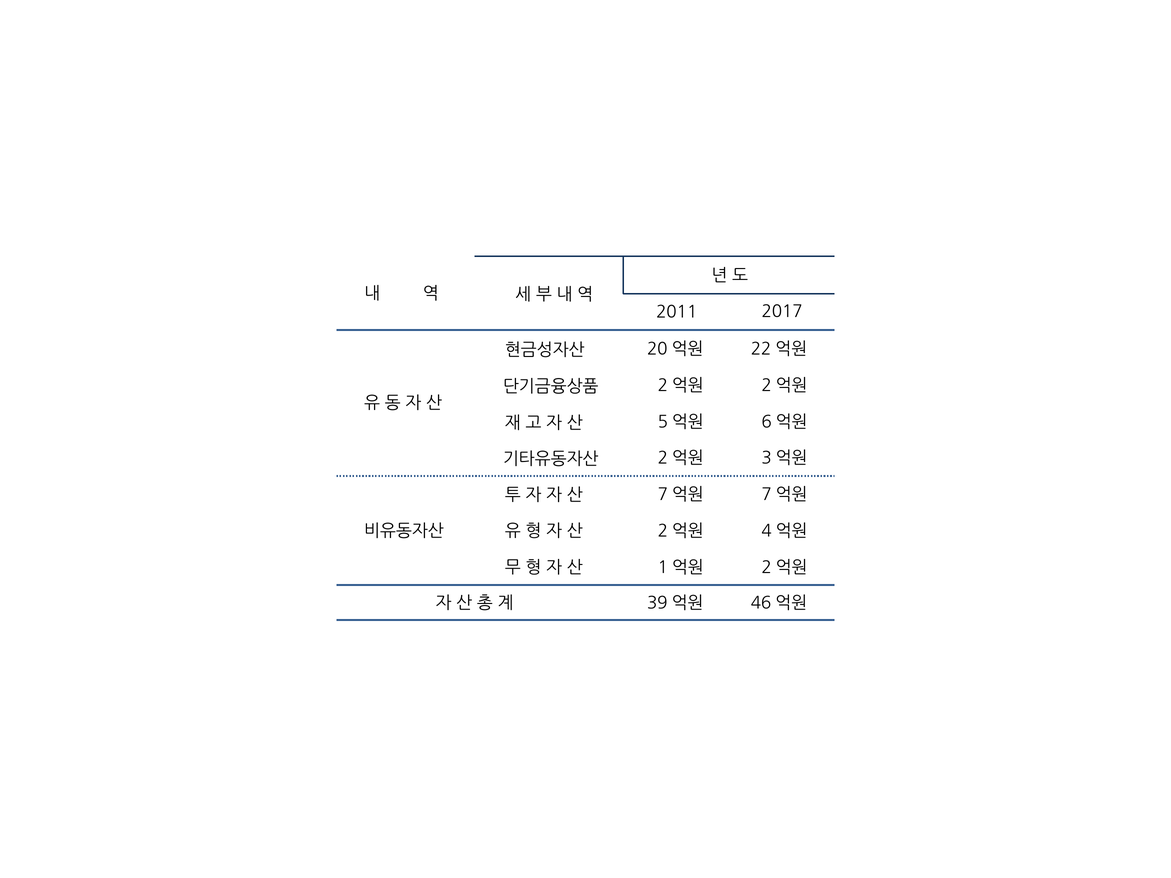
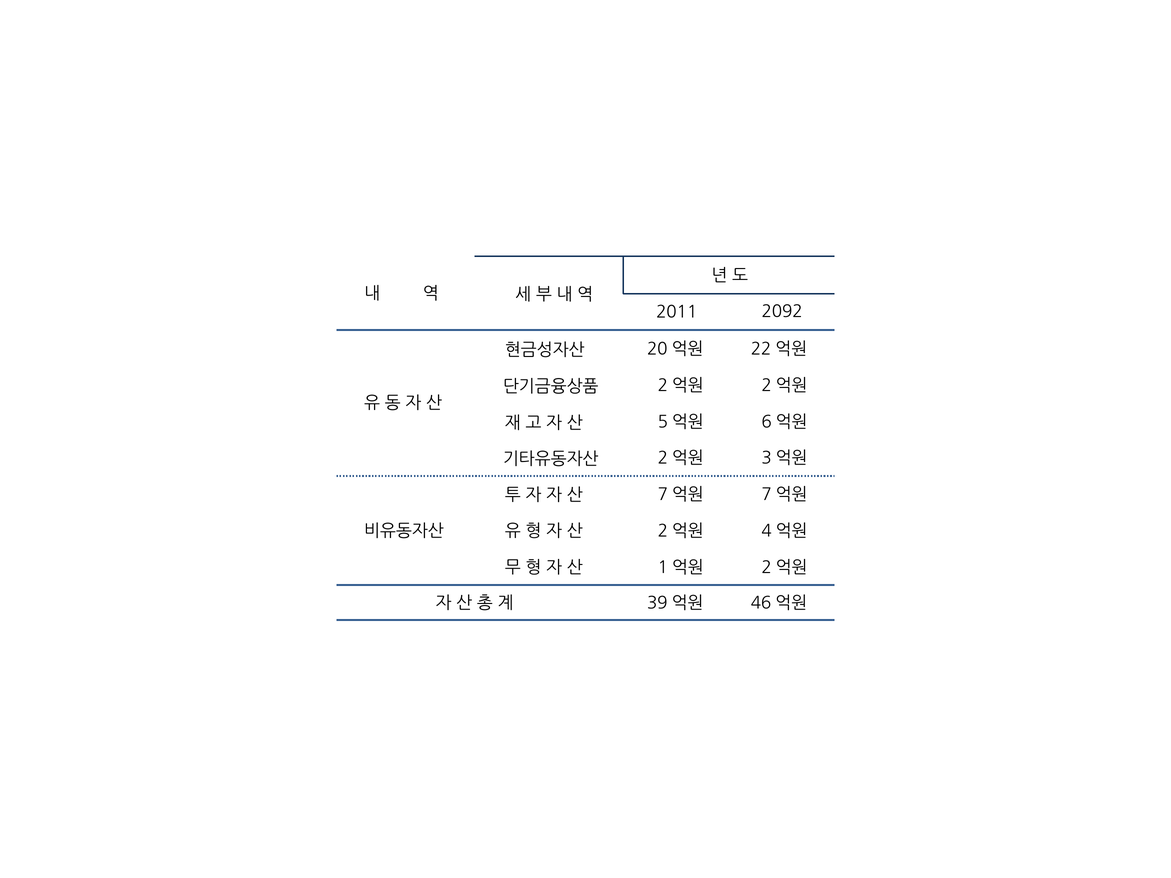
2017: 2017 -> 2092 (782, 312)
